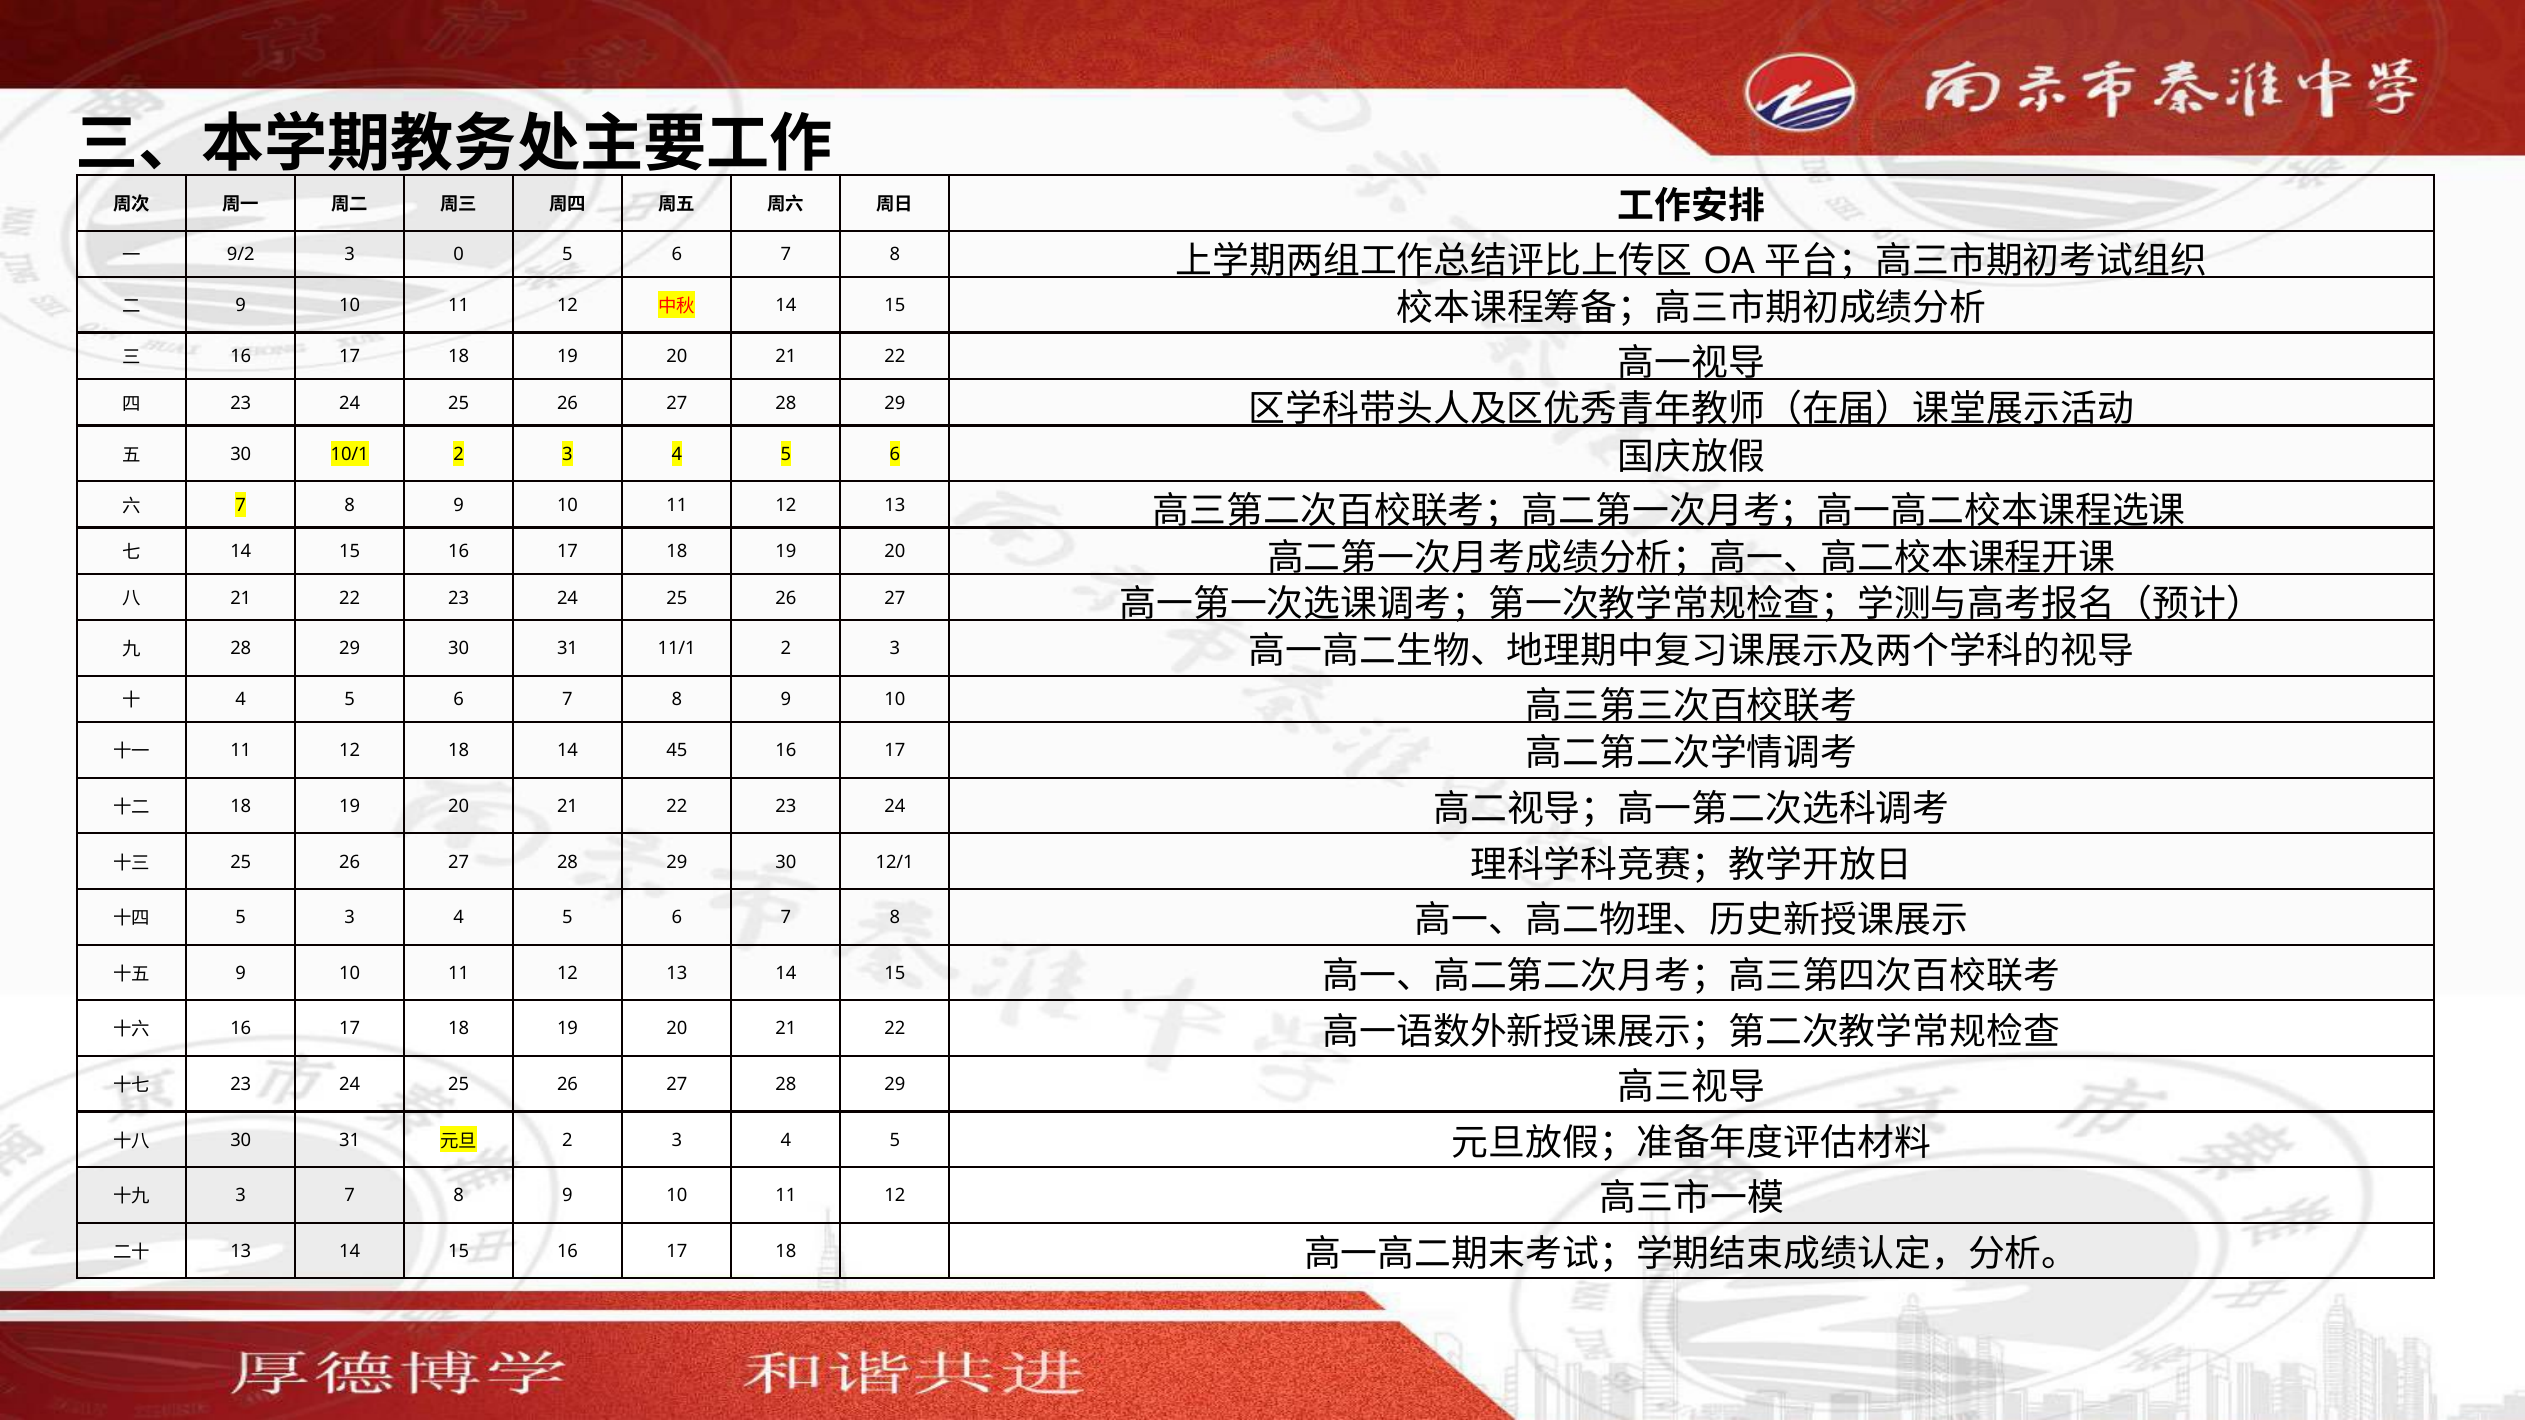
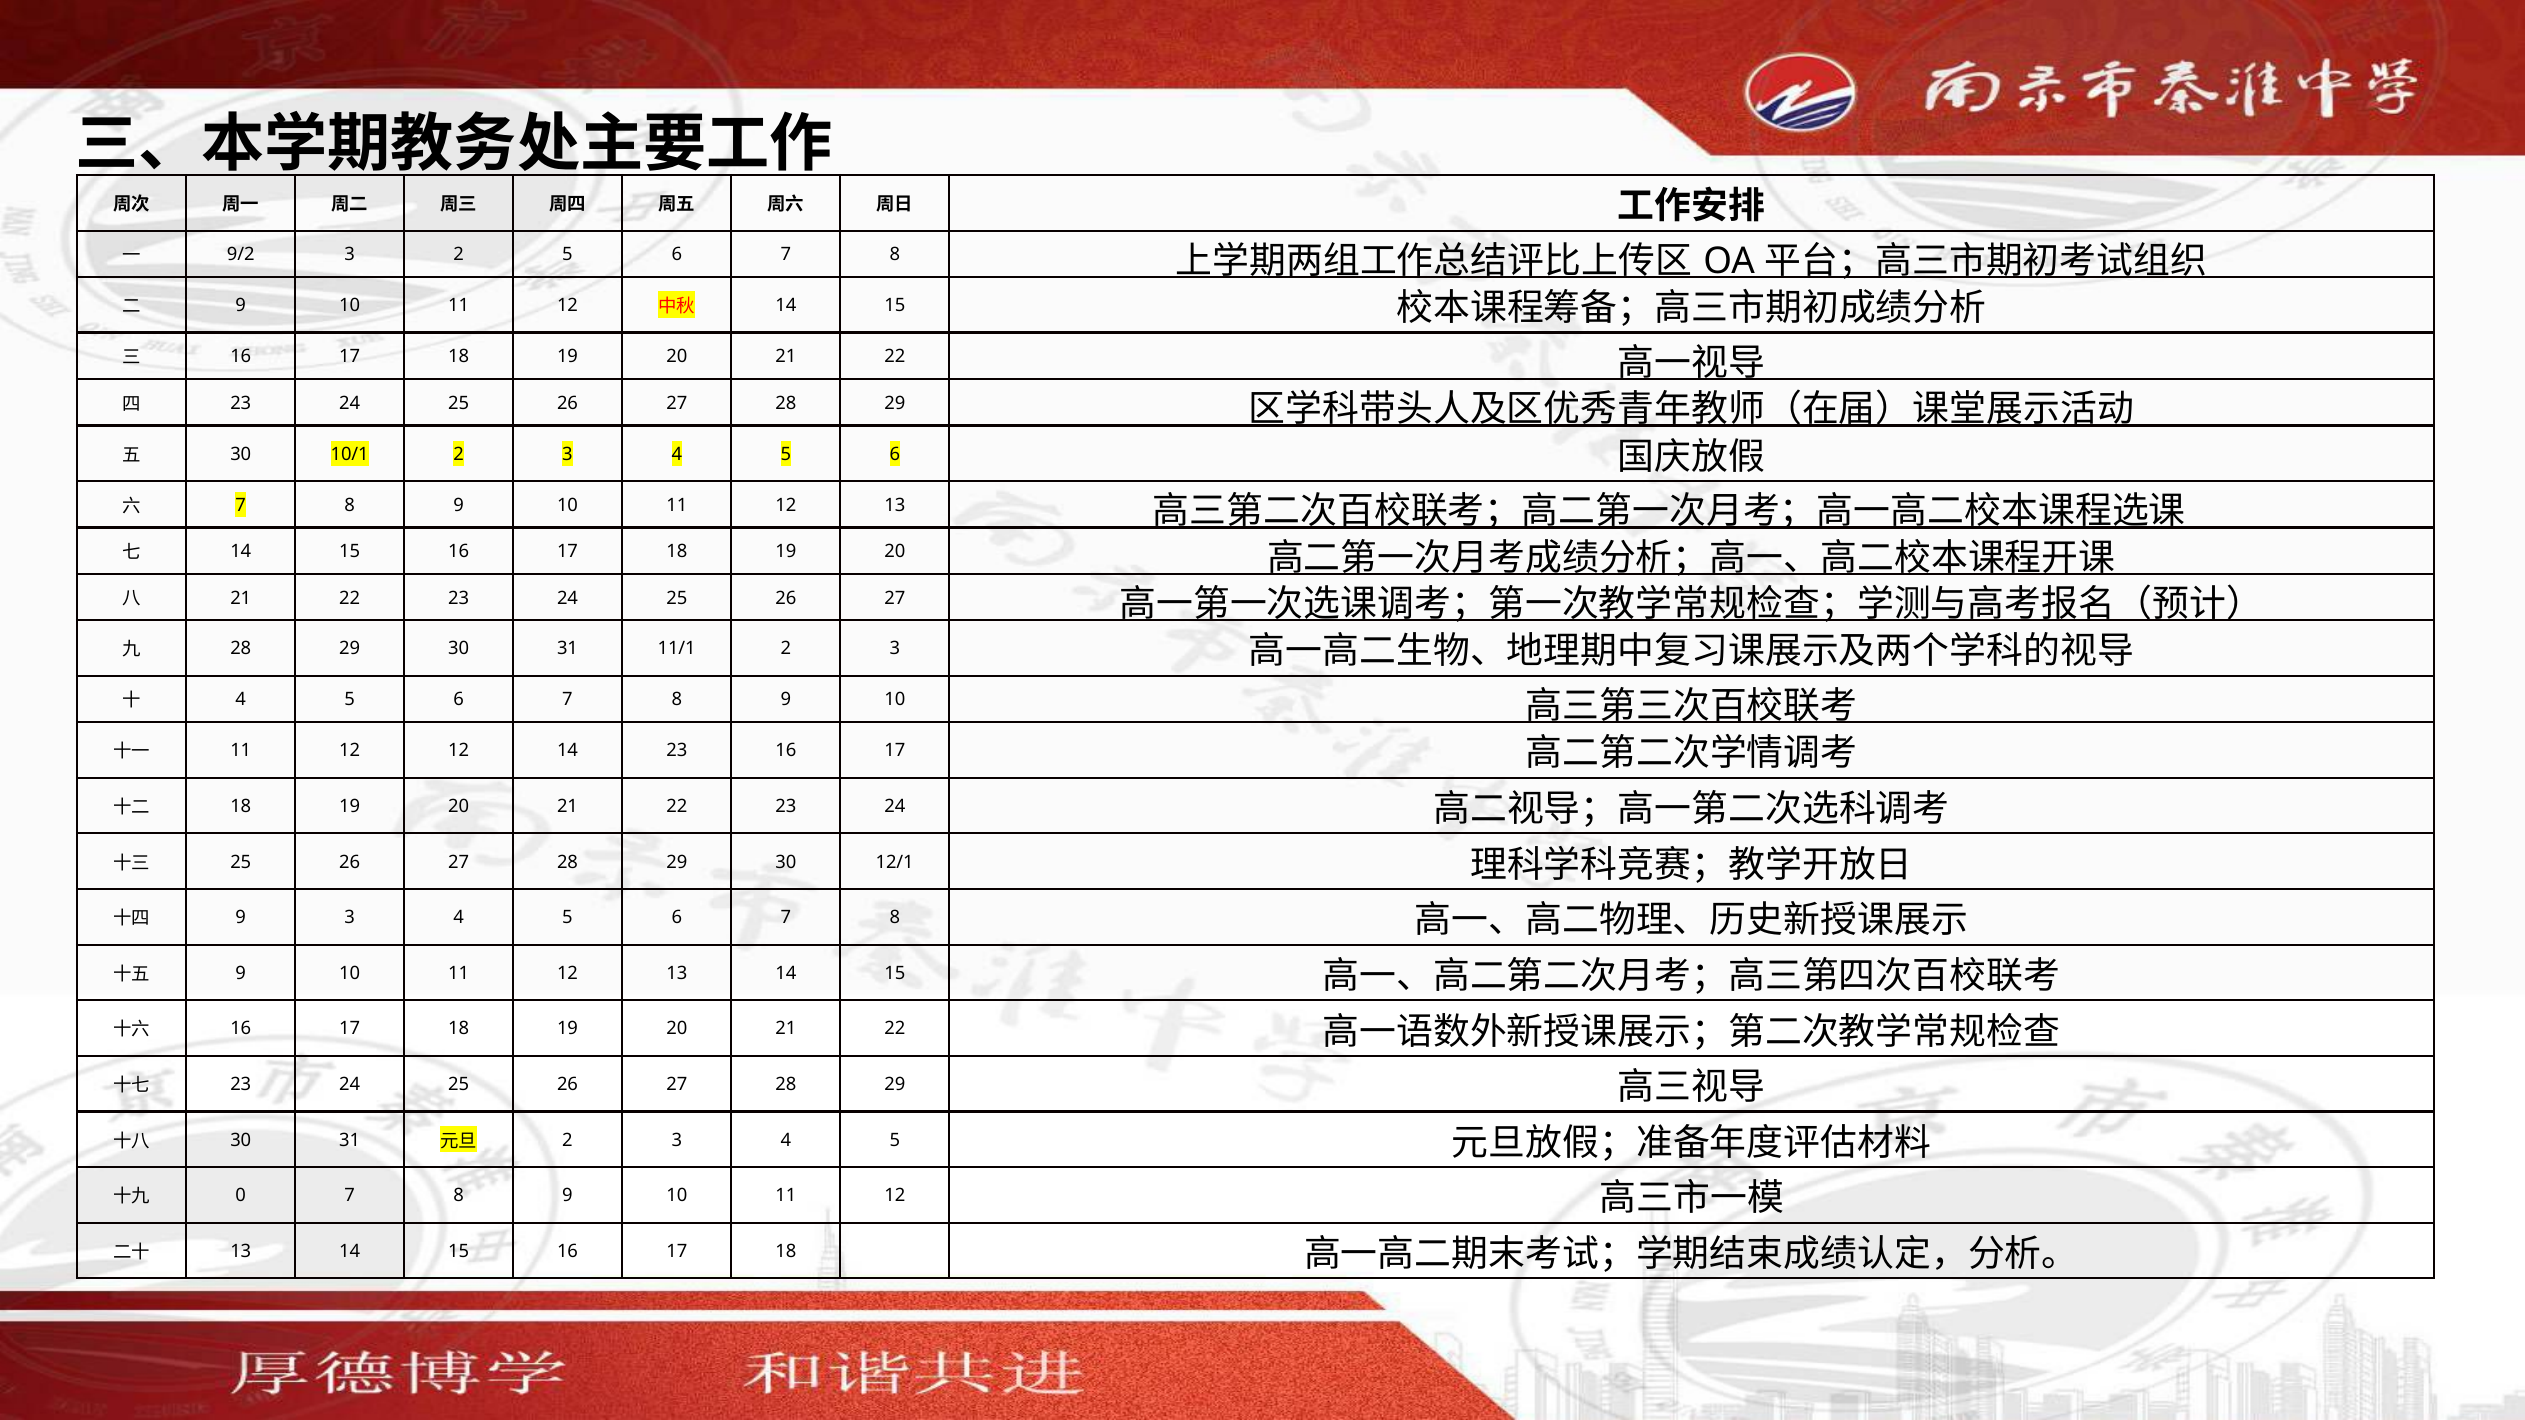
3 0: 0 -> 2 (459, 255)
12 18: 18 -> 12 (459, 751)
14 45: 45 -> 23 (677, 751)
5: 5 -> 9 (241, 918)
3: 3 -> 0 (241, 1196)
